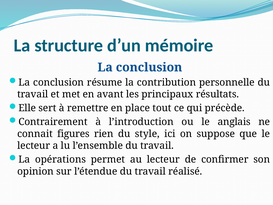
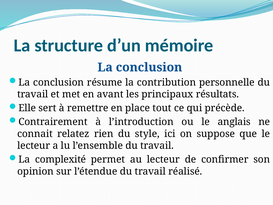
figures: figures -> relatez (73, 134)
opérations: opérations -> complexité (61, 159)
